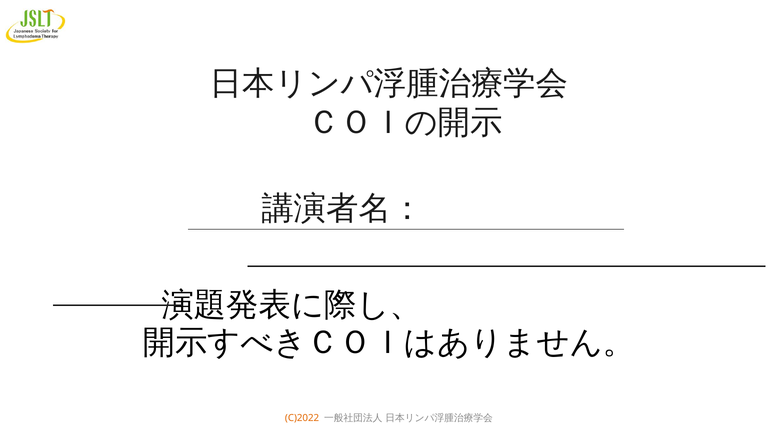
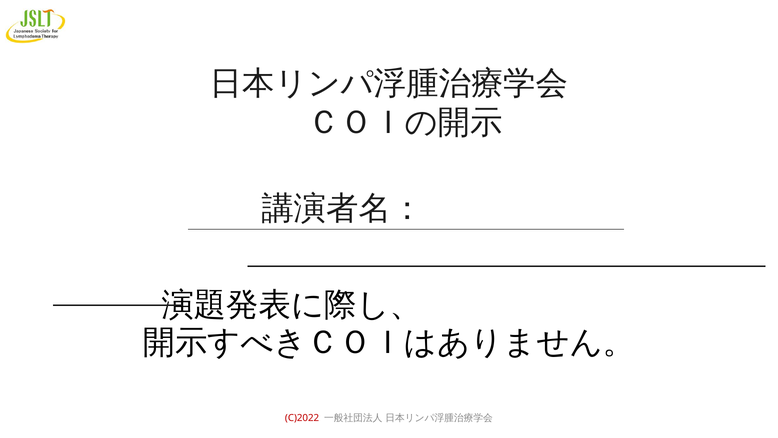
C)2022 colour: orange -> red (302, 418)
